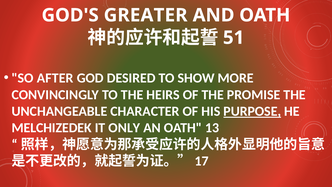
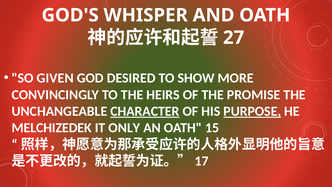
GREATER: GREATER -> WHISPER (146, 15)
51: 51 -> 27 (234, 38)
AFTER: AFTER -> GIVEN (55, 78)
CHARACTER underline: none -> present (145, 111)
13: 13 -> 15 (212, 128)
